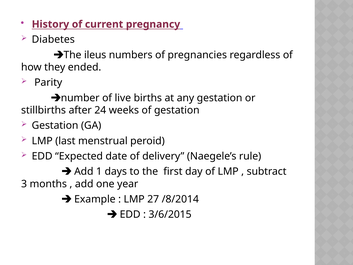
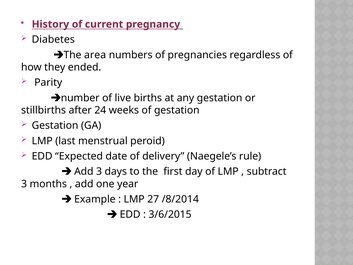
ileus: ileus -> area (95, 55)
Add 1: 1 -> 3 (99, 171)
